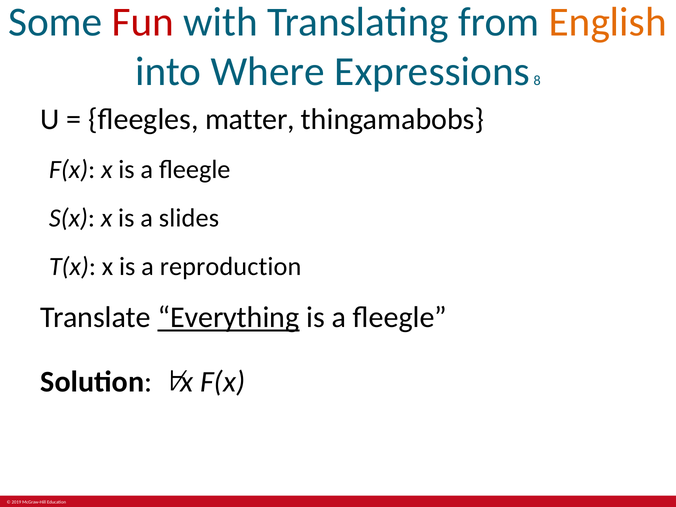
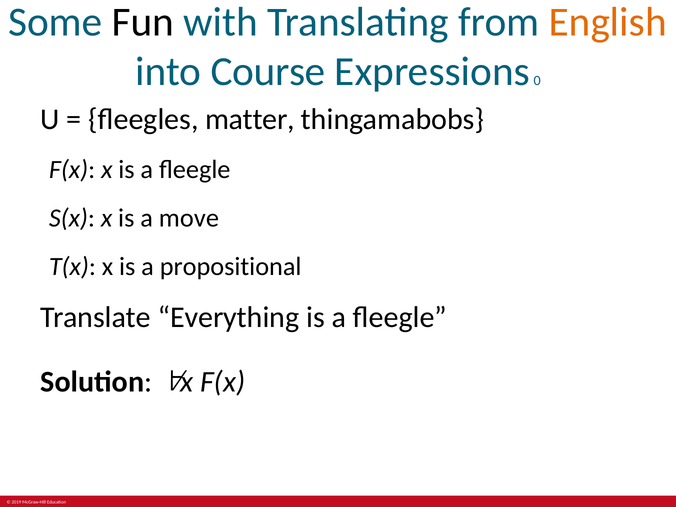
Fun colour: red -> black (143, 22)
Where: Where -> Course (268, 72)
8: 8 -> 0 (537, 81)
slides: slides -> move (189, 218)
reproduction: reproduction -> propositional (231, 267)
Everything underline: present -> none (228, 318)
